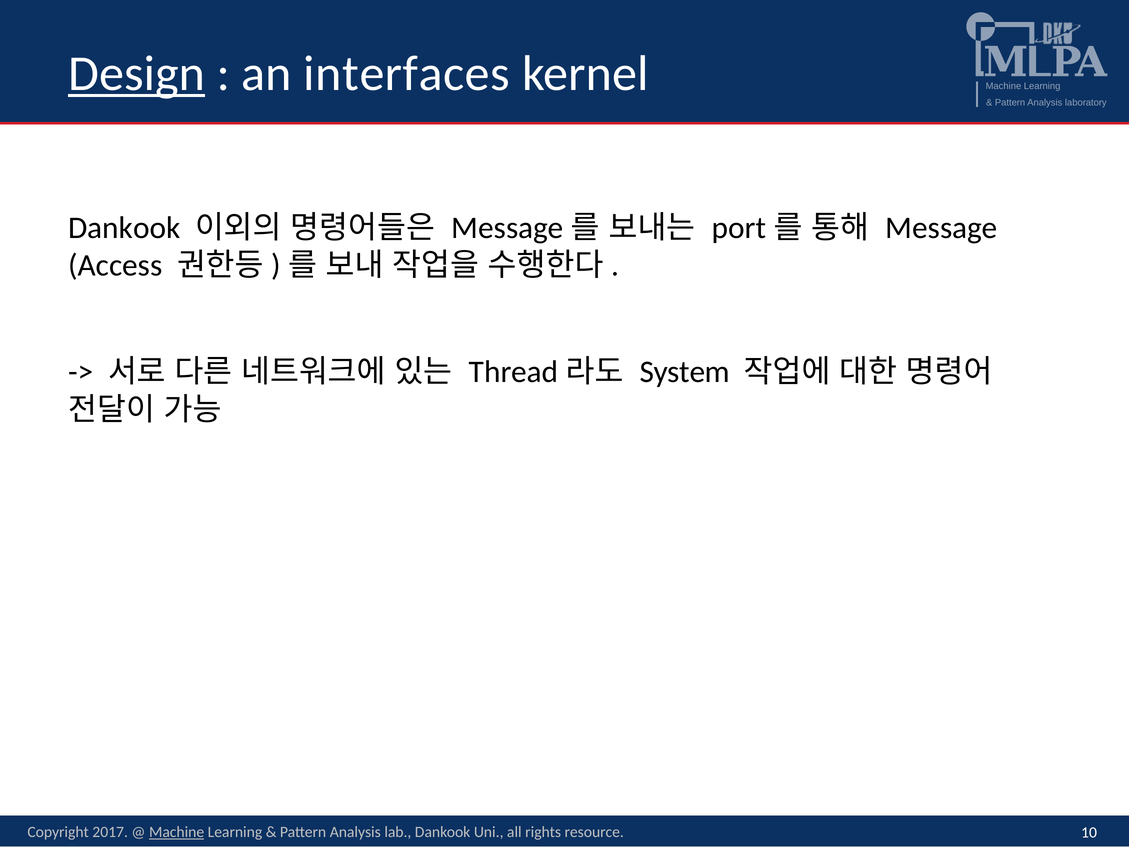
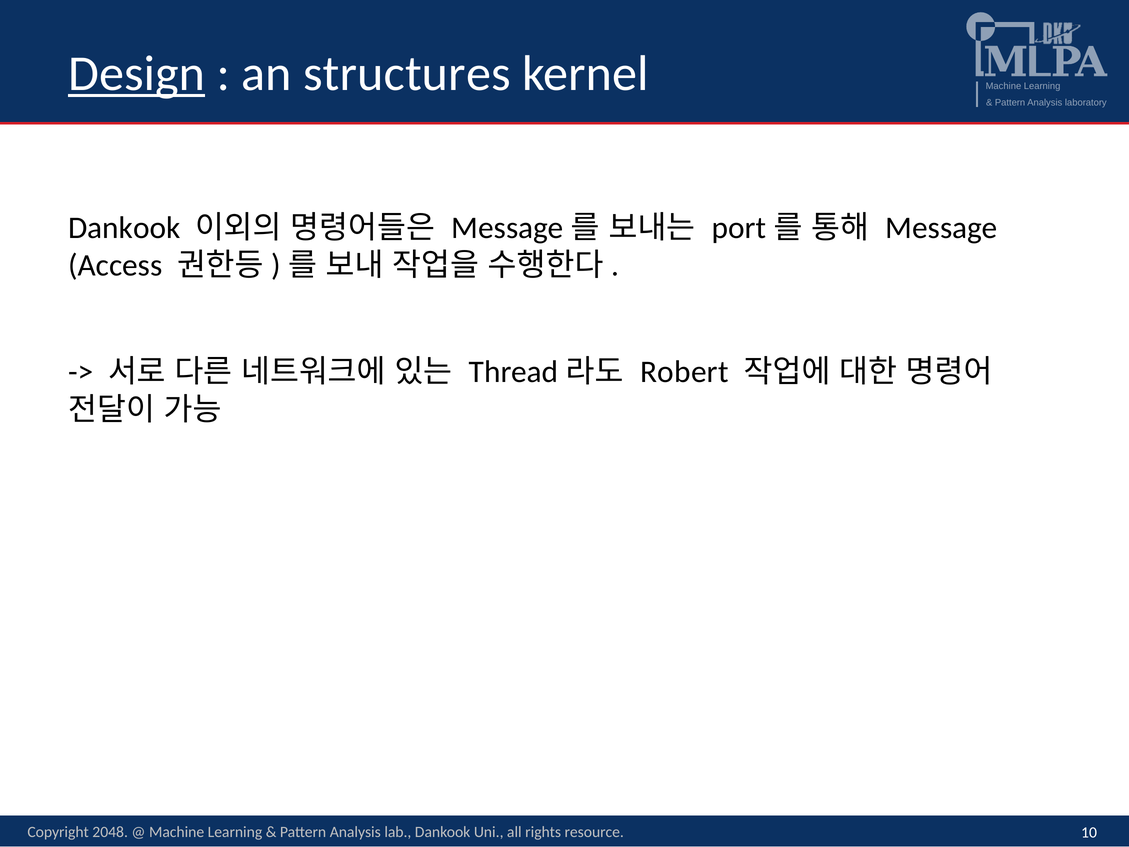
interfaces: interfaces -> structures (407, 74)
System: System -> Robert (684, 372)
2017: 2017 -> 2048 (110, 832)
Machine underline: present -> none (177, 832)
